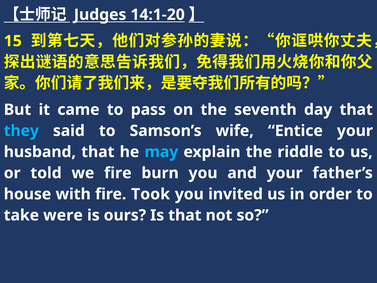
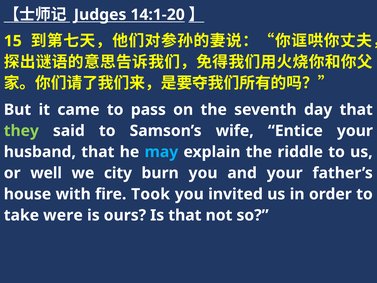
they colour: light blue -> light green (21, 131)
told: told -> well (46, 173)
we fire: fire -> city (118, 173)
